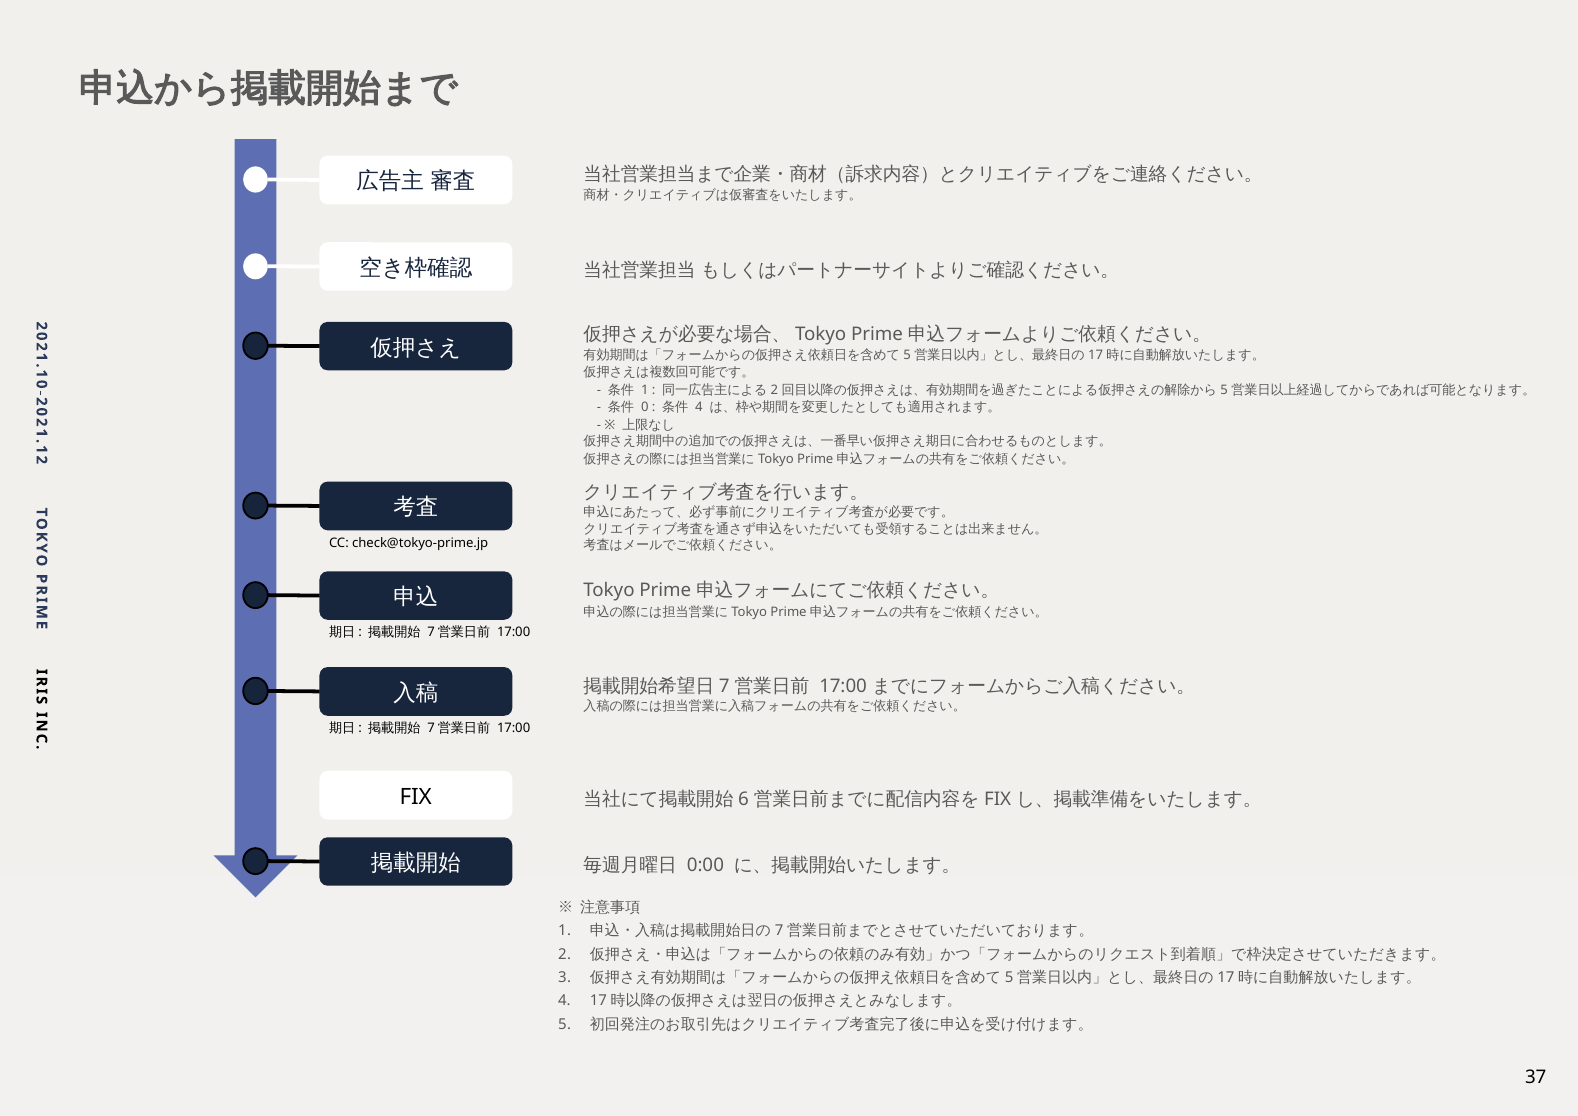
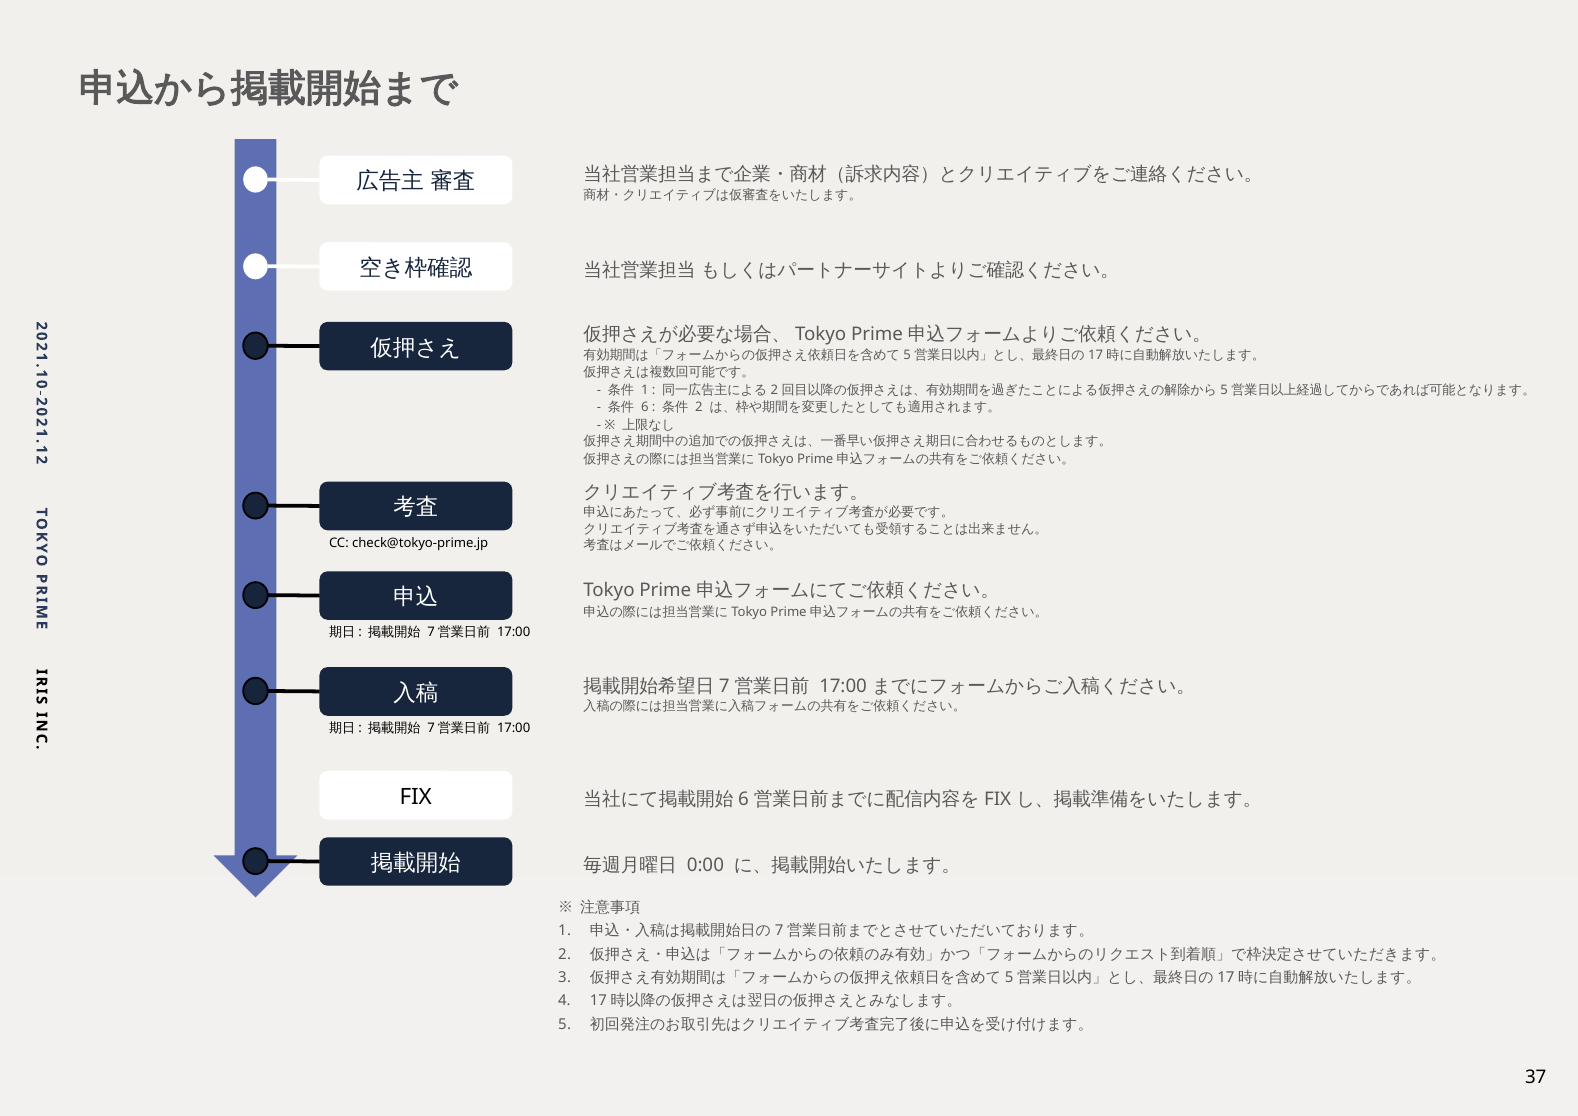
0: 0 -> 6 (645, 407)
4: 4 -> 2 (699, 407)
